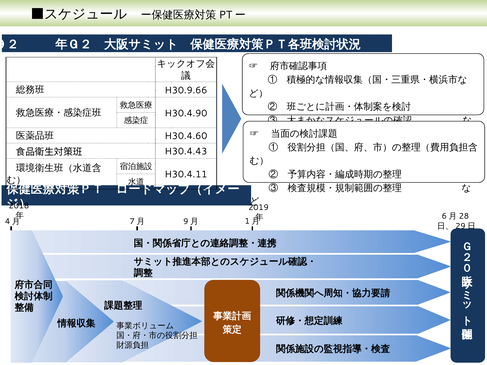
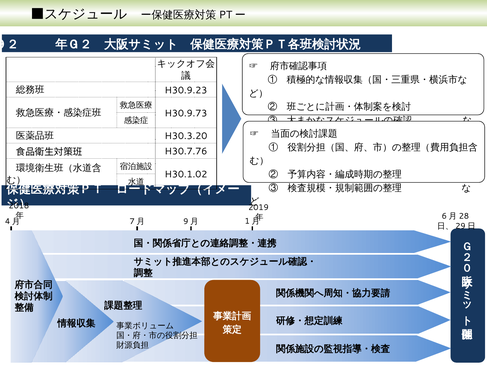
H30.9.66: H30.9.66 -> H30.9.23 (186, 90)
H30.4.90: H30.4.90 -> H30.9.73 (186, 113)
H30.4.60: H30.4.60 -> H30.3.20 (186, 136)
H30.4.43: H30.4.43 -> H30.7.76 (186, 152)
H30.4.11: H30.4.11 -> H30.1.02 (186, 175)
